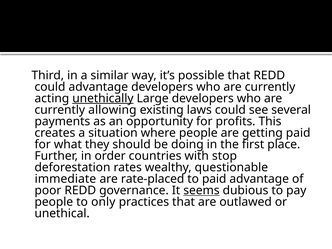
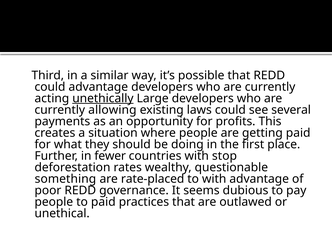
order: order -> fewer (110, 156)
immediate: immediate -> something (65, 179)
to paid: paid -> with (214, 179)
seems underline: present -> none (201, 190)
to only: only -> paid (103, 202)
